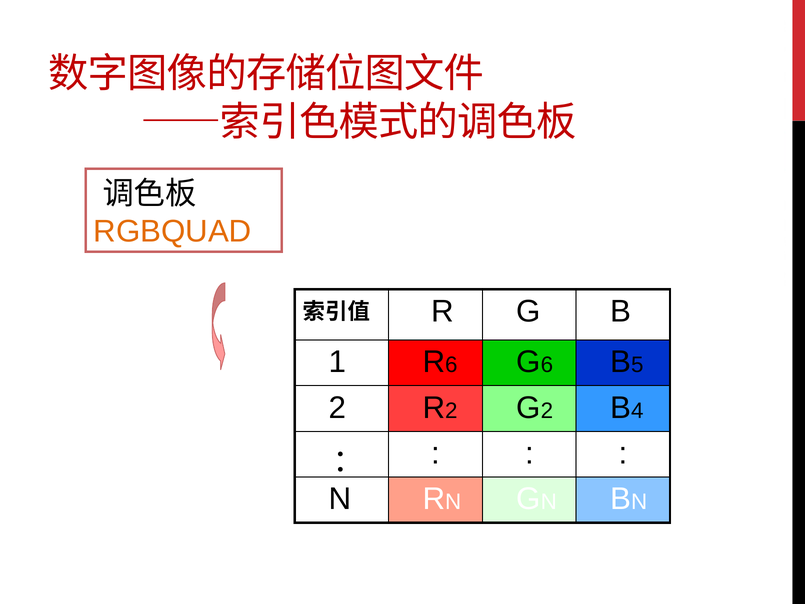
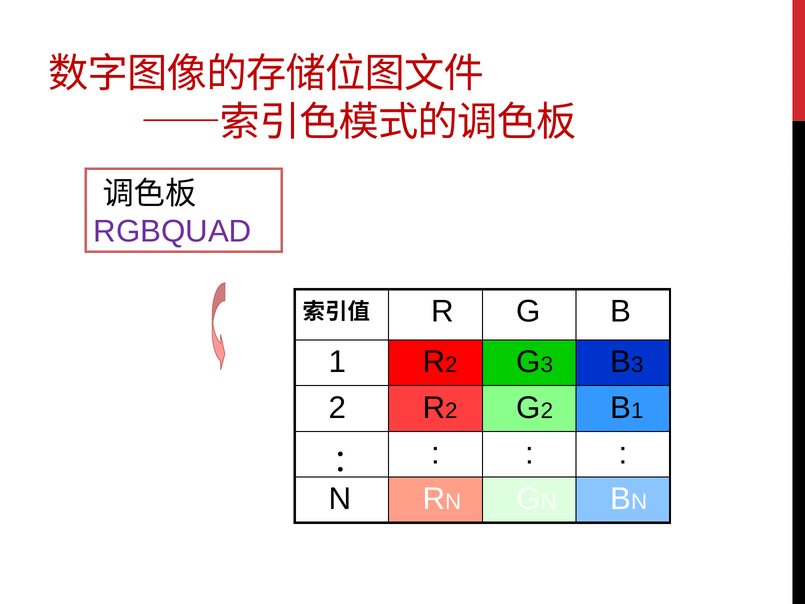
RGBQUAD colour: orange -> purple (172, 231)
1 R 6: 6 -> 2 (451, 365)
G 6: 6 -> 3 (547, 365)
B 5: 5 -> 3 (637, 365)
2 B 4: 4 -> 1 (637, 410)
